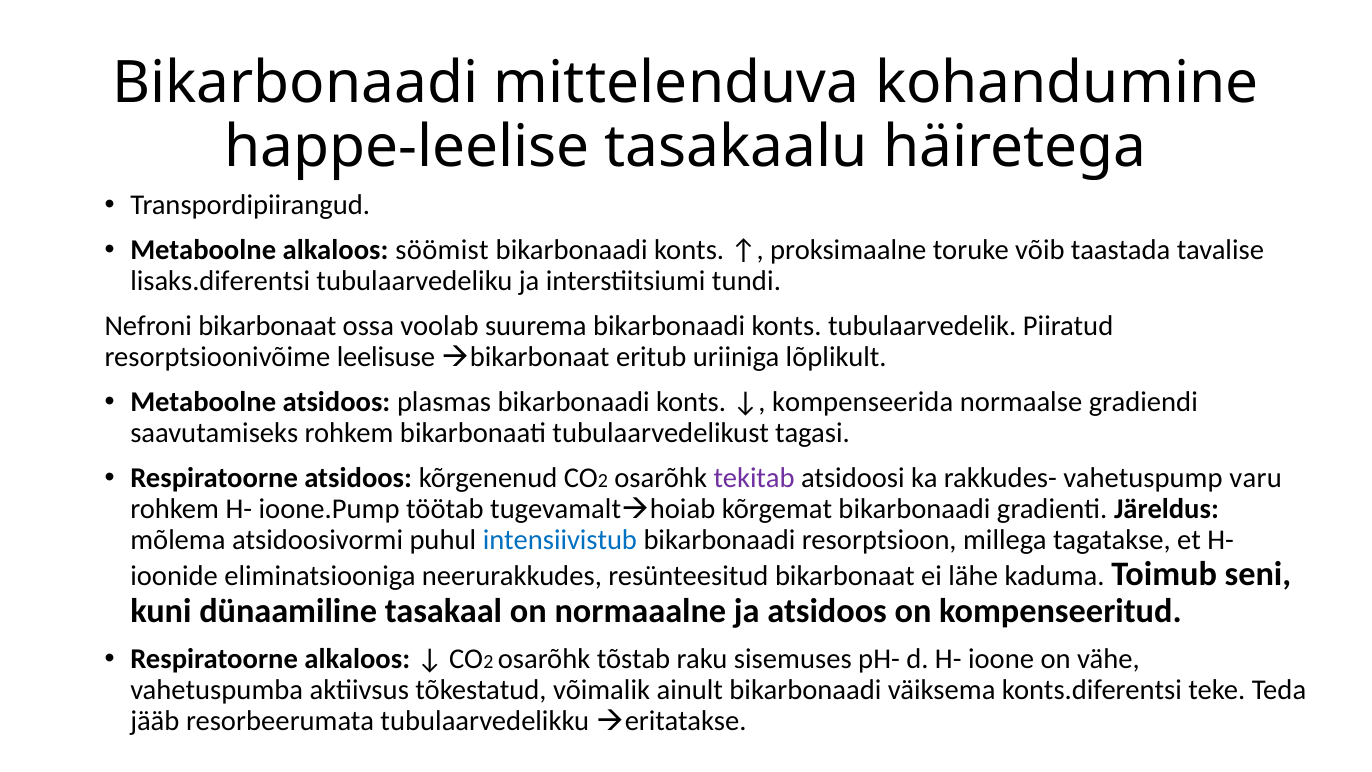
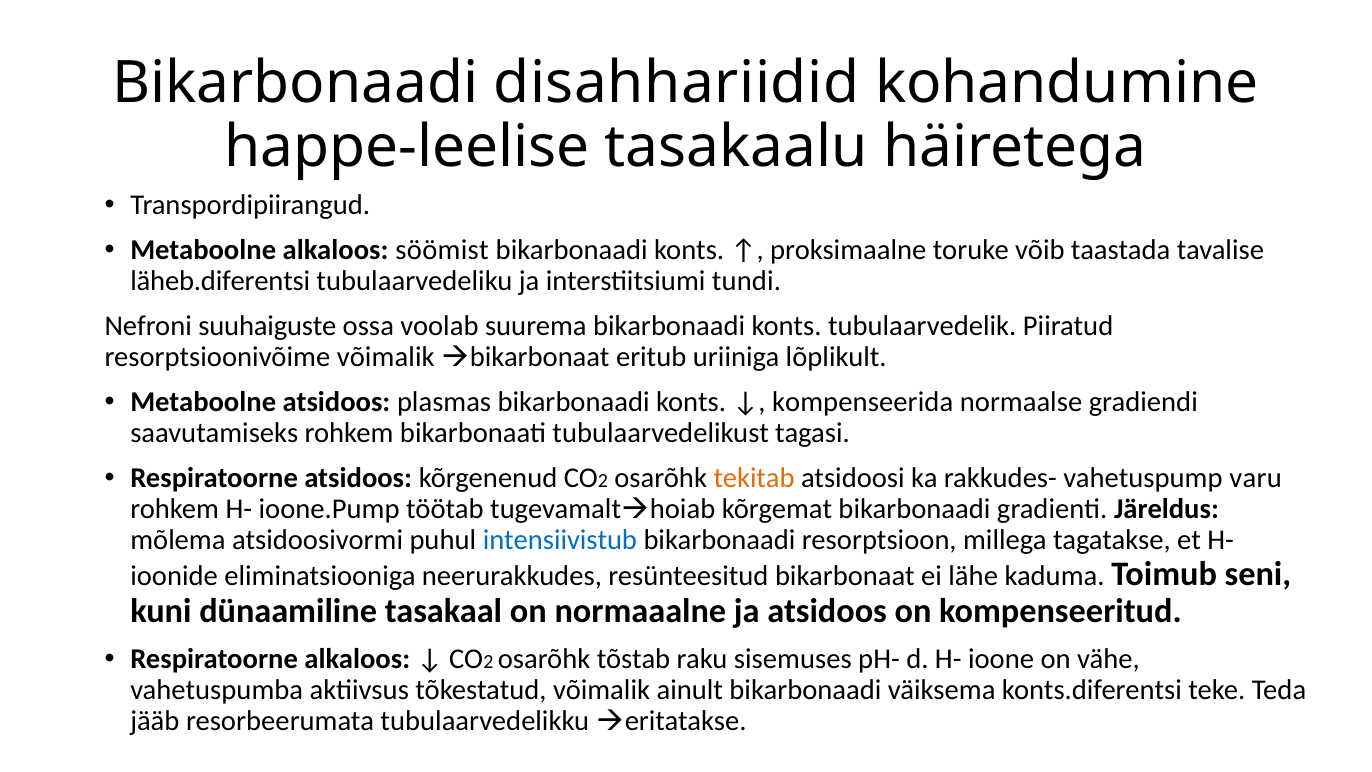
mittelenduva: mittelenduva -> disahhariidid (676, 84)
lisaks.diferentsi: lisaks.diferentsi -> läheb.diferentsi (220, 281)
Nefroni bikarbonaat: bikarbonaat -> suuhaiguste (267, 326)
resorptsioonivõime leelisuse: leelisuse -> võimalik (386, 357)
tekitab colour: purple -> orange (754, 478)
